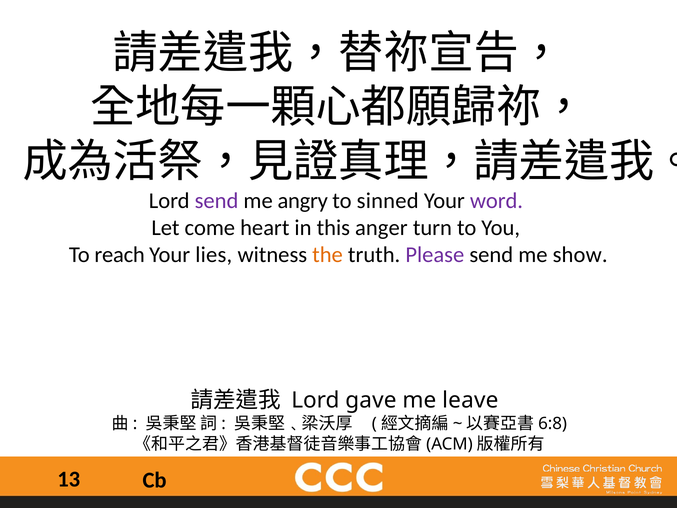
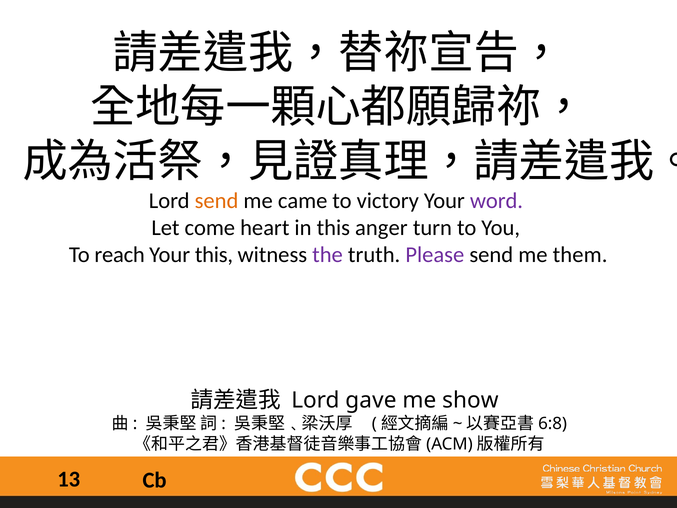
send colour: purple -> orange (217, 201)
angry: angry -> came (303, 201)
sinned: sinned -> victory (388, 201)
Your lies: lies -> this (214, 255)
the colour: orange -> purple (328, 255)
show: show -> them (580, 255)
leave: leave -> show (470, 400)
